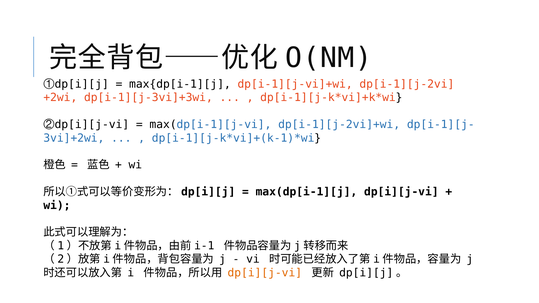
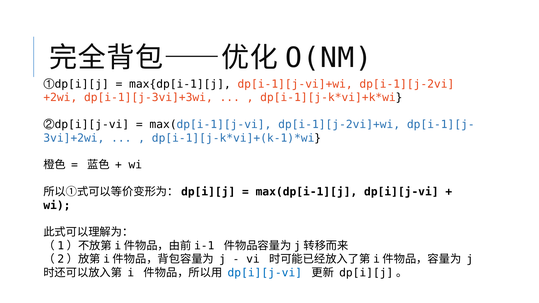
dp[i][j-vi colour: orange -> blue (265, 273)
